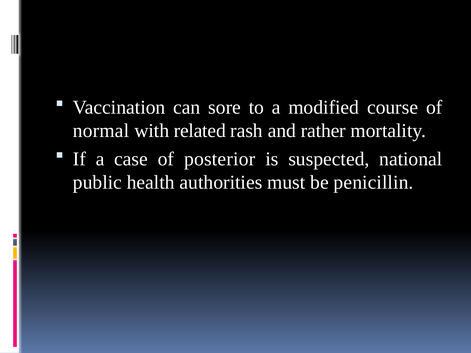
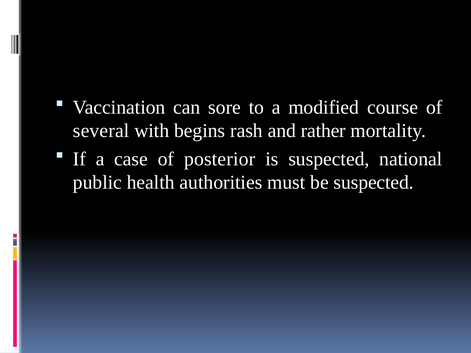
normal: normal -> several (101, 131)
related: related -> begins (200, 131)
be penicillin: penicillin -> suspected (374, 183)
